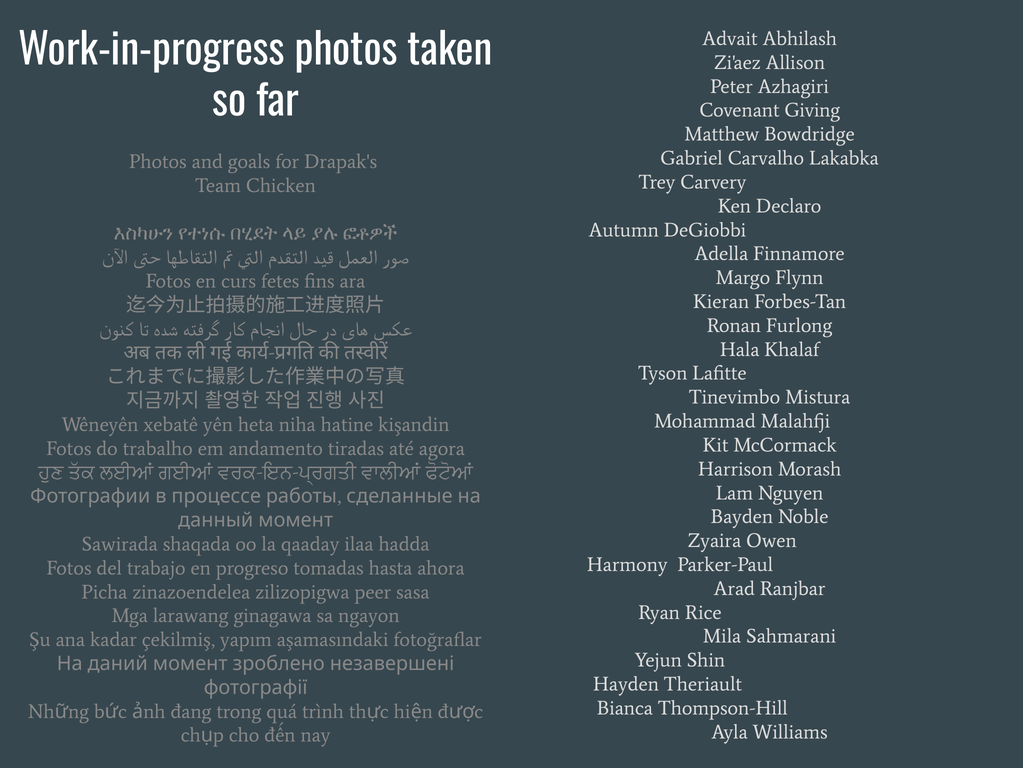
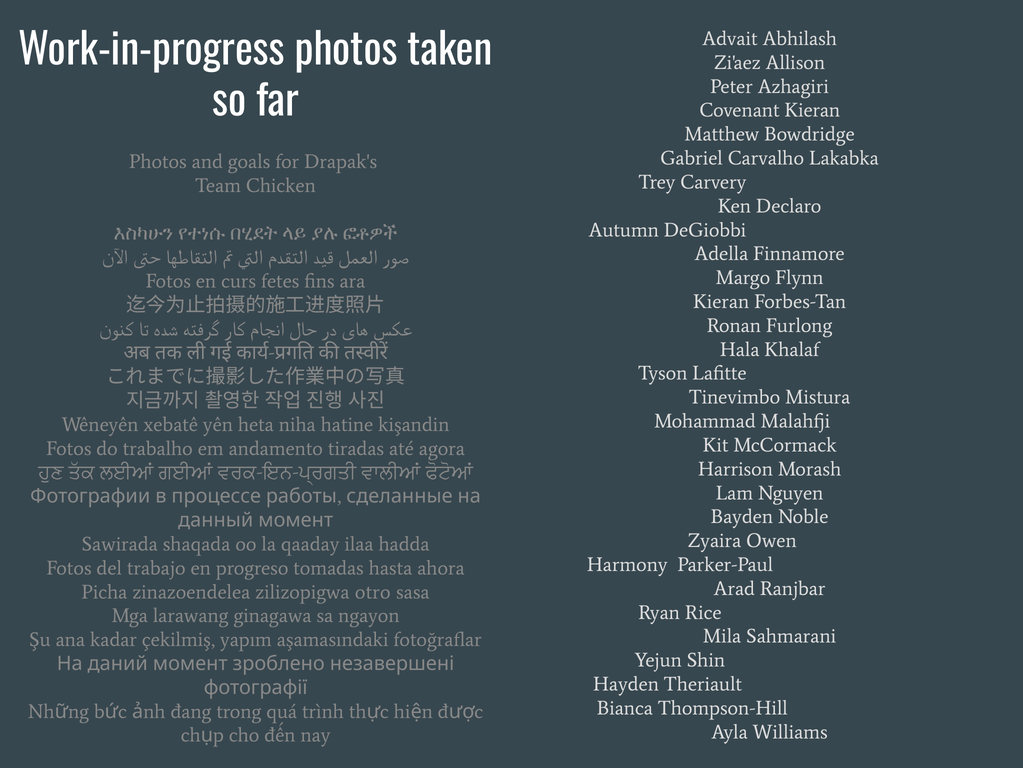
Covenant Giving: Giving -> Kieran (812, 110)
peer: peer -> otro (373, 591)
